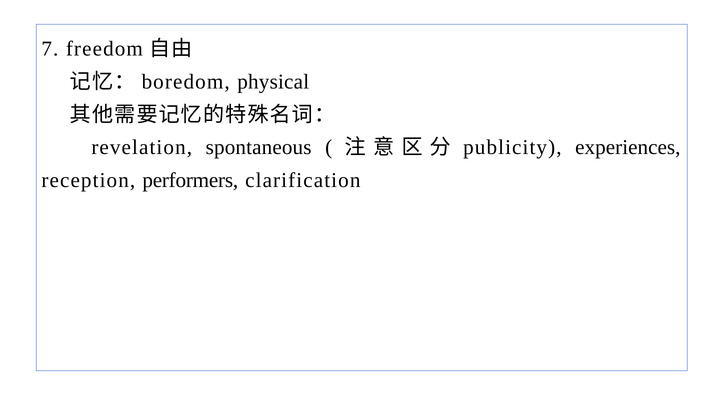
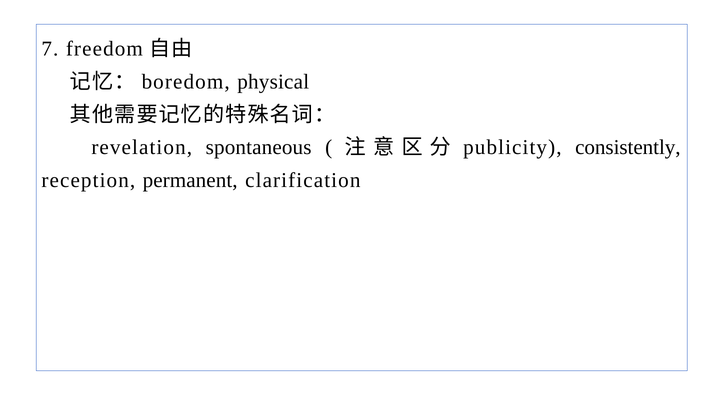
experiences: experiences -> consistently (628, 148)
performers: performers -> permanent (190, 181)
